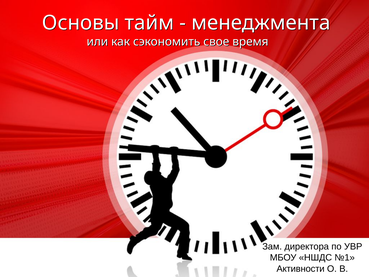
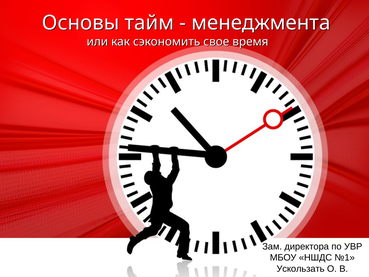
Активности: Активности -> Ускользать (301, 268)
